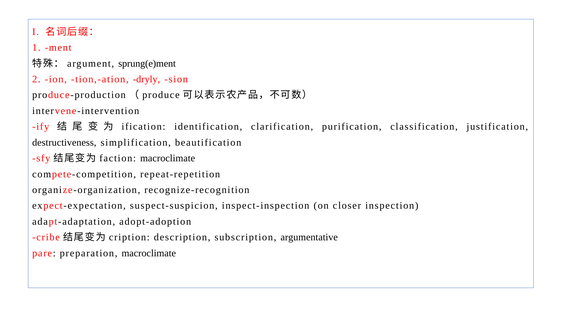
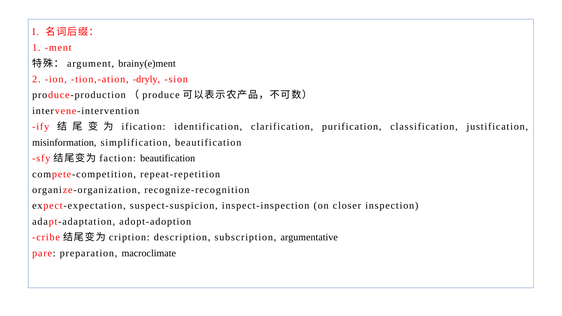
sprung(e)ment: sprung(e)ment -> brainy(e)ment (147, 63)
destructiveness: destructiveness -> misinformation (64, 143)
macroclimate: macroclimate -> beautification (168, 158)
